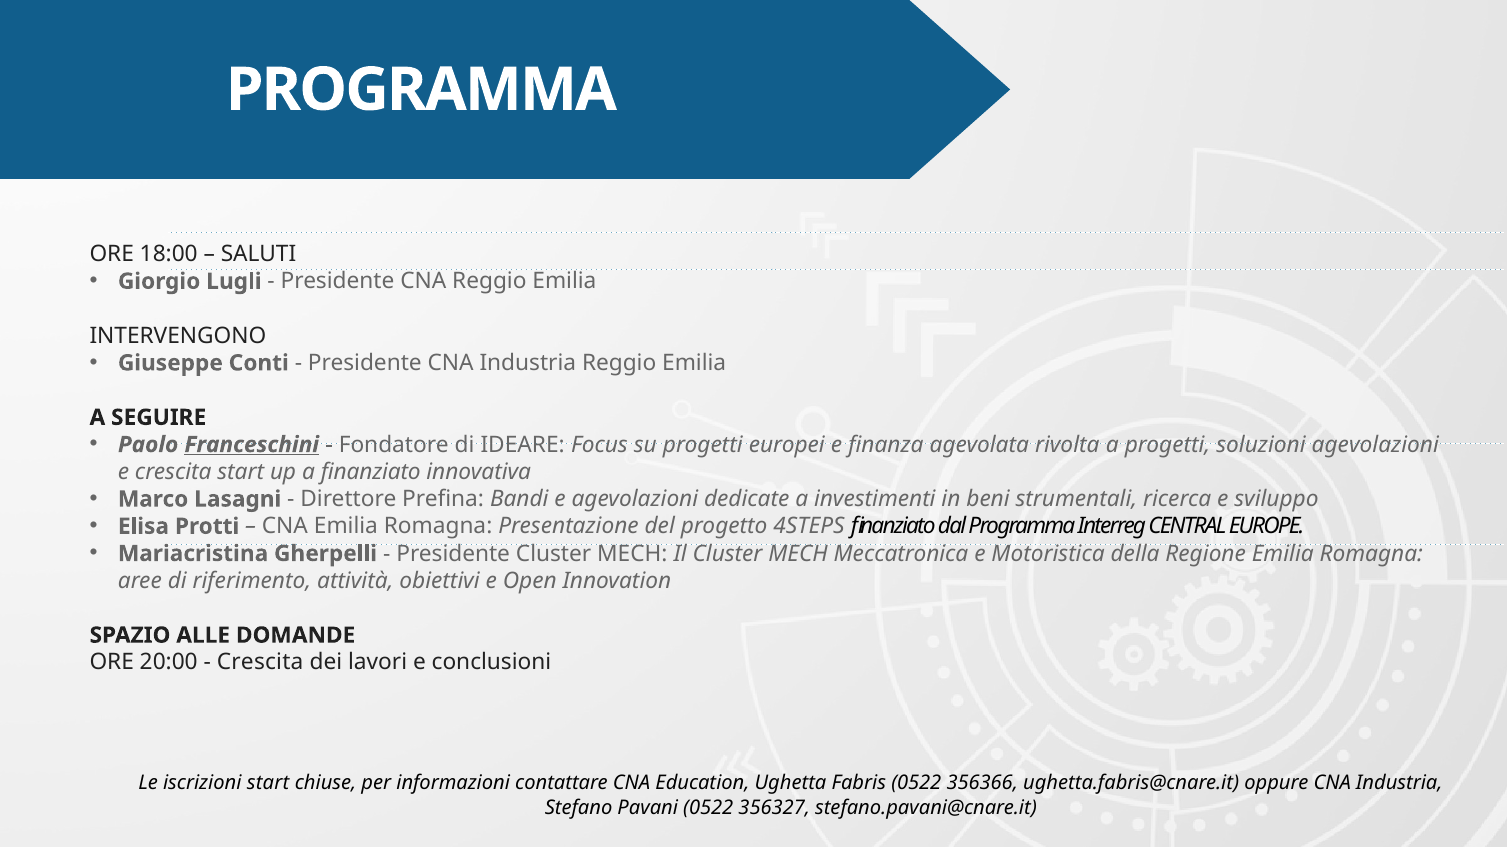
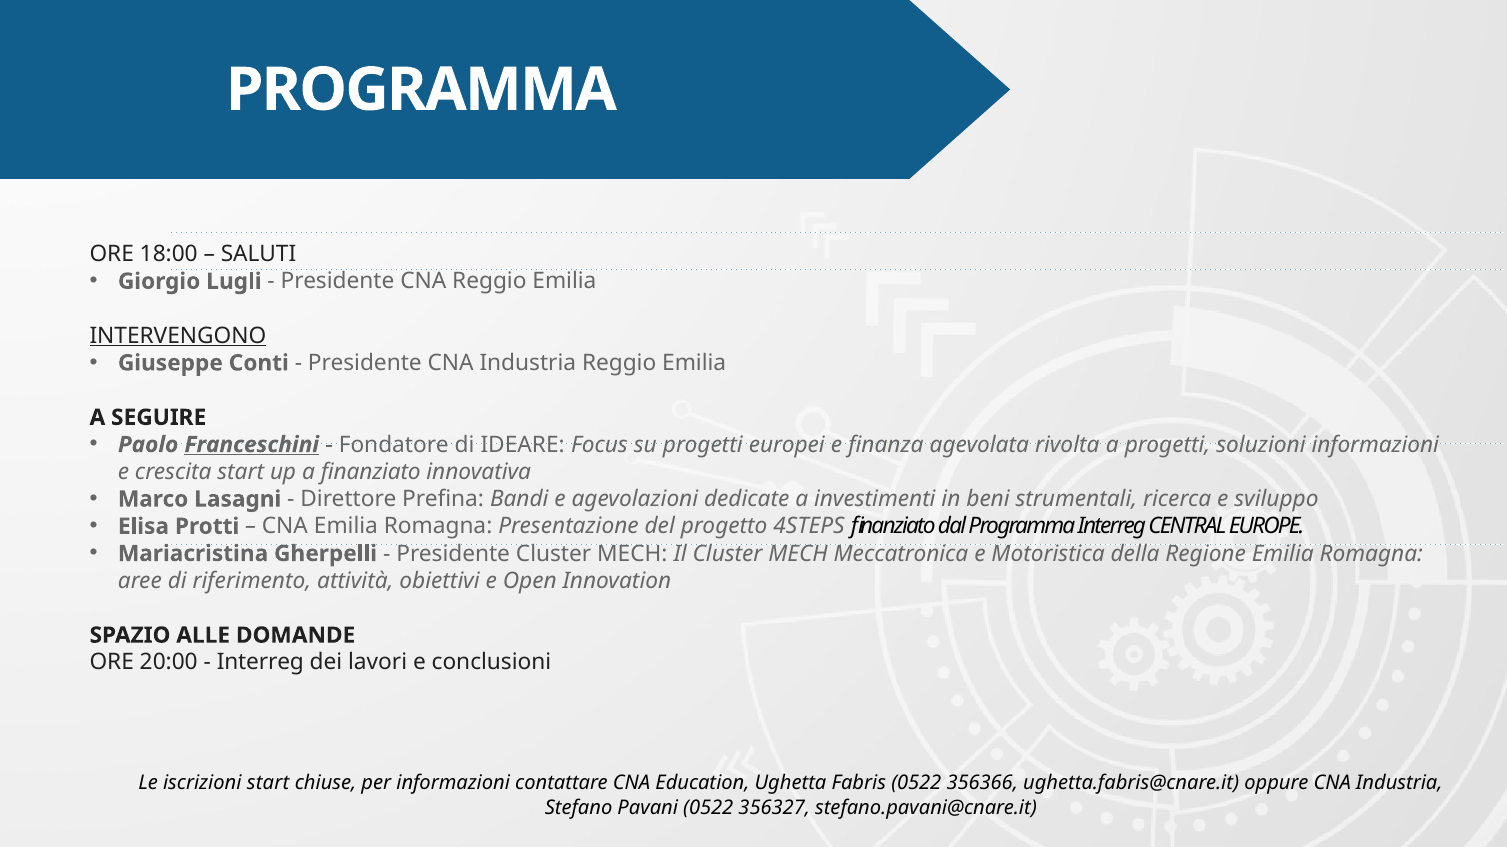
INTERVENGONO underline: none -> present (178, 336)
soluzioni agevolazioni: agevolazioni -> informazioni (1375, 445)
Crescita: Crescita -> Interreg (260, 662)
